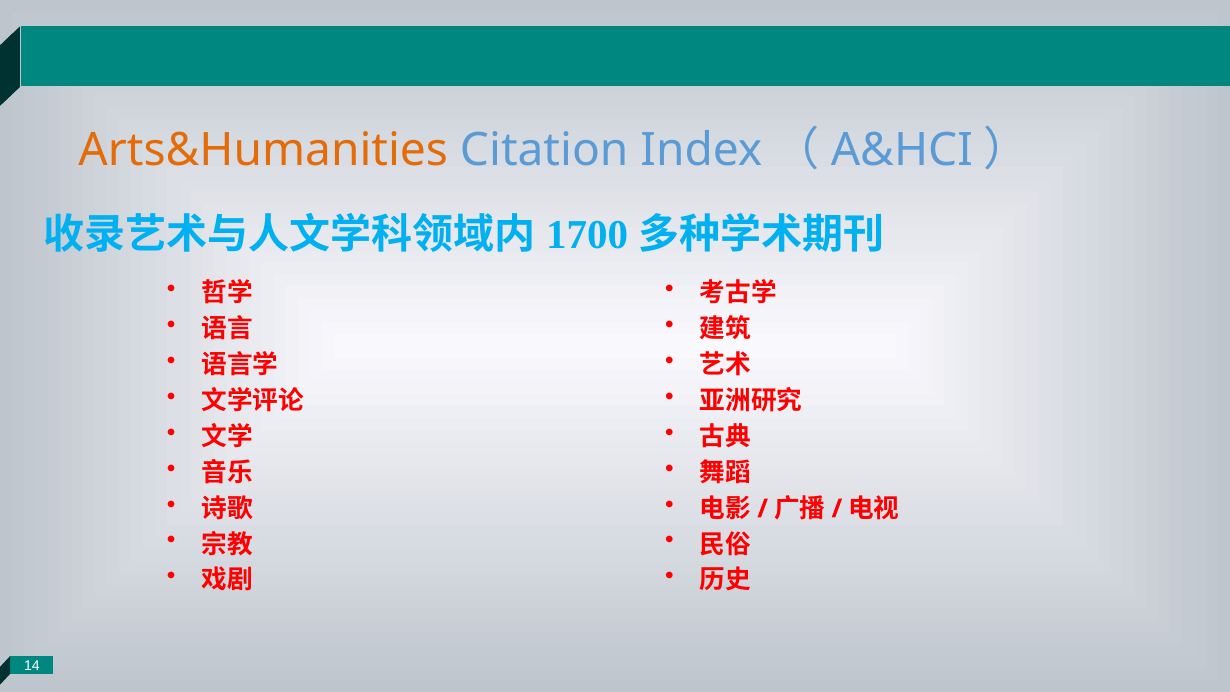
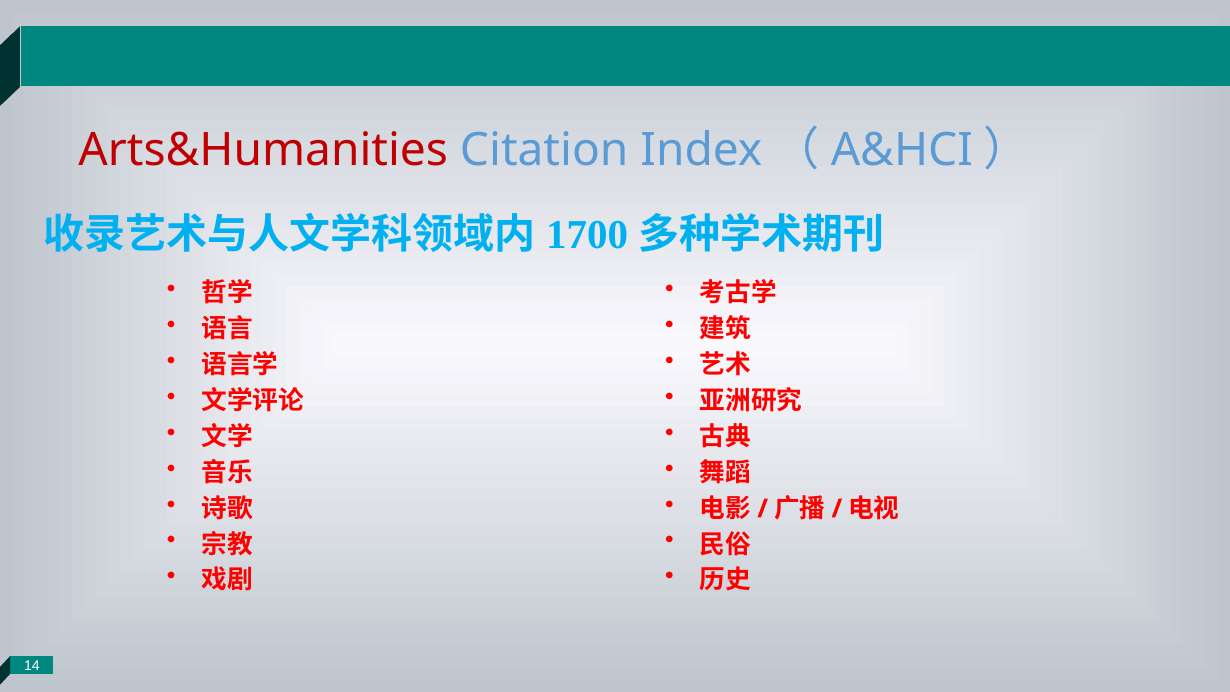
Arts&Humanities colour: orange -> red (263, 150)
